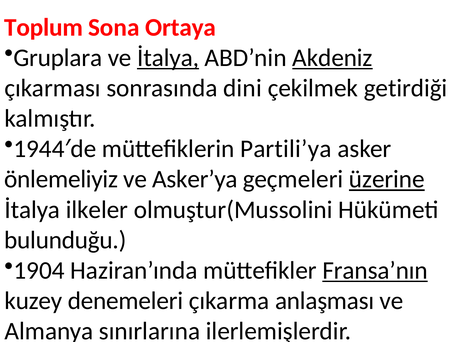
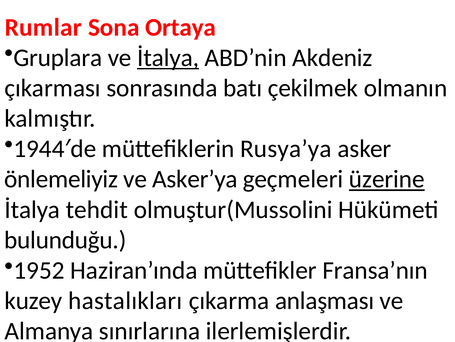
Toplum: Toplum -> Rumlar (43, 27)
Akdeniz underline: present -> none (332, 58)
dini: dini -> batı (243, 88)
getirdiği: getirdiği -> olmanın (406, 88)
Partili’ya: Partili’ya -> Rusya’ya (286, 149)
ilkeler: ilkeler -> tehdit (97, 209)
1904: 1904 -> 1952 (39, 270)
Fransa’nın underline: present -> none (375, 270)
denemeleri: denemeleri -> hastalıkları (125, 300)
